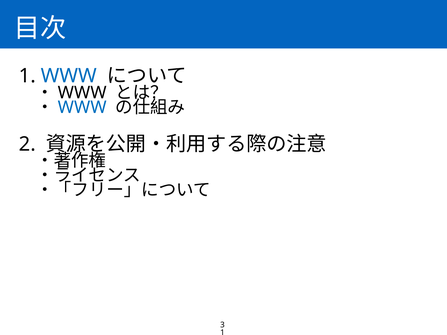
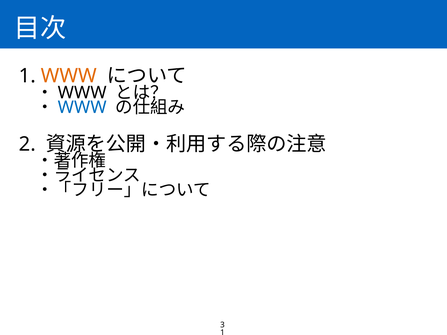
WWW colour: blue -> orange (69, 76)
